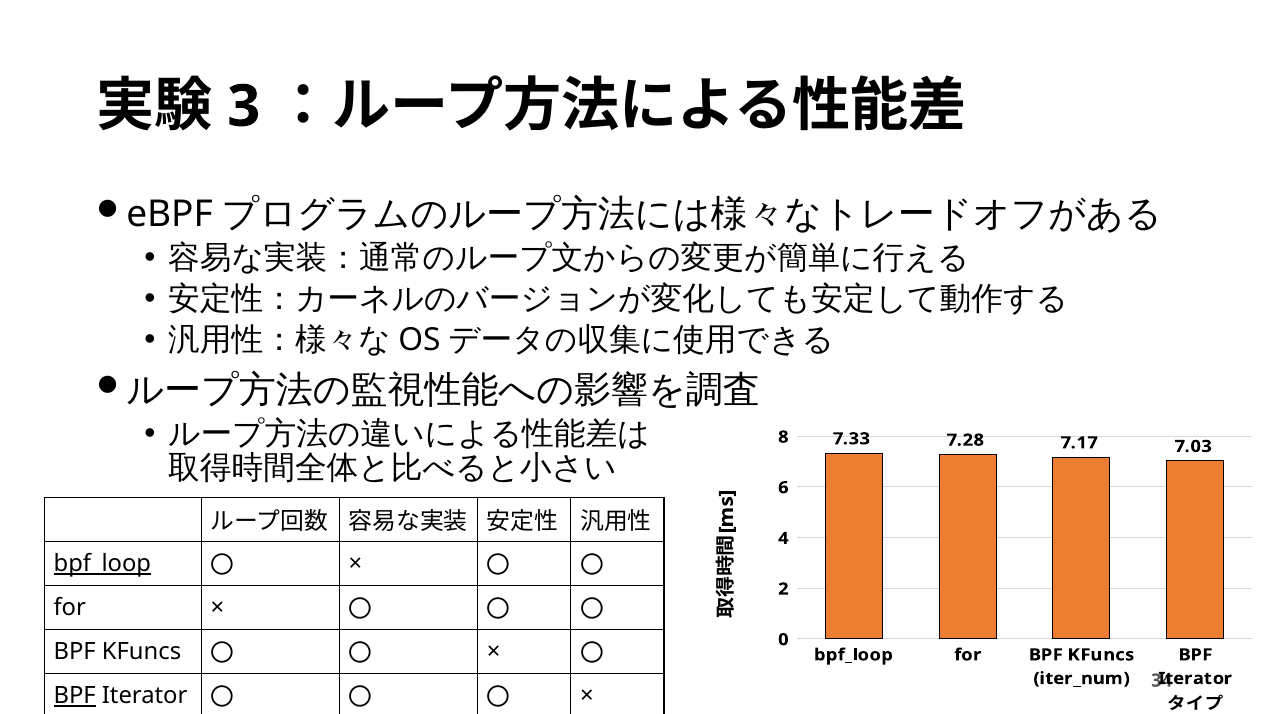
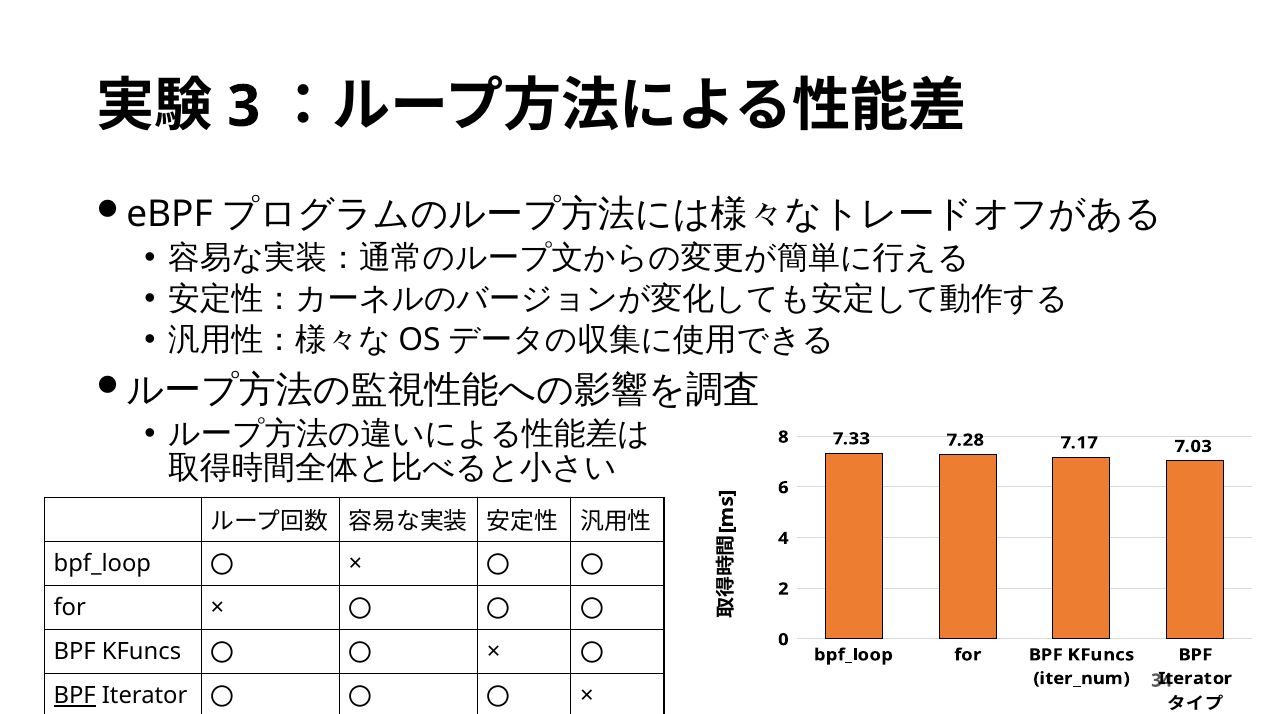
bpf_loop underline: present -> none (102, 564)
